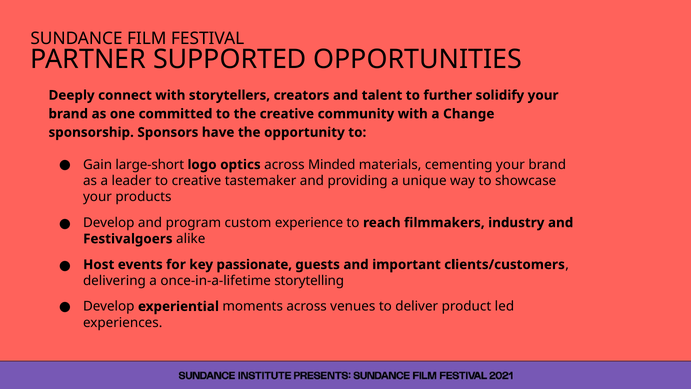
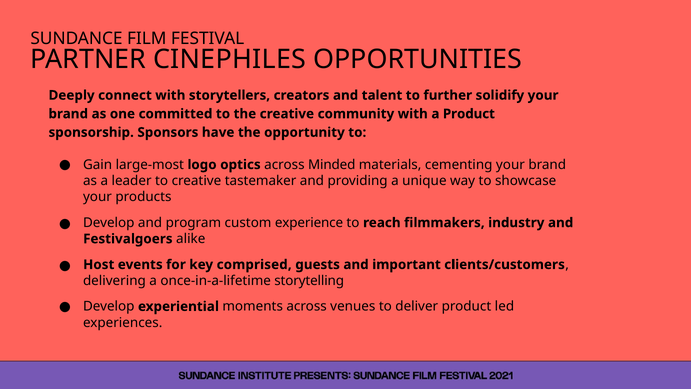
SUPPORTED: SUPPORTED -> CINEPHILES (230, 59)
a Change: Change -> Product (469, 114)
large-short: large-short -> large-most (150, 165)
passionate: passionate -> comprised (254, 264)
